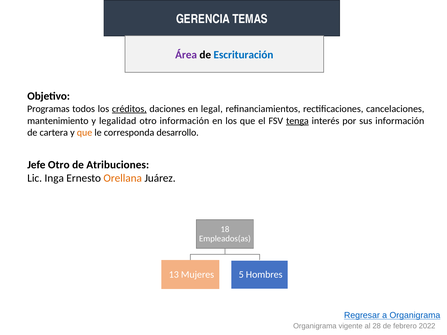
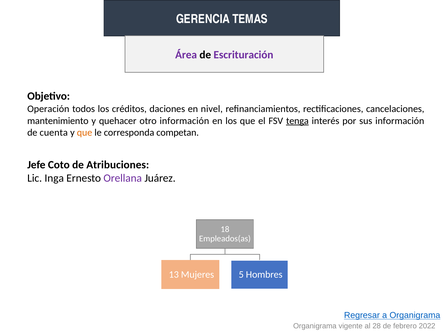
Escrituración colour: blue -> purple (243, 55)
Programas: Programas -> Operación (48, 109)
créditos underline: present -> none (129, 109)
legal: legal -> nivel (212, 109)
legalidad: legalidad -> quehacer (118, 121)
cartera: cartera -> cuenta (54, 133)
desarrollo: desarrollo -> competan (178, 133)
Jefe Otro: Otro -> Coto (59, 165)
Orellana colour: orange -> purple (123, 178)
